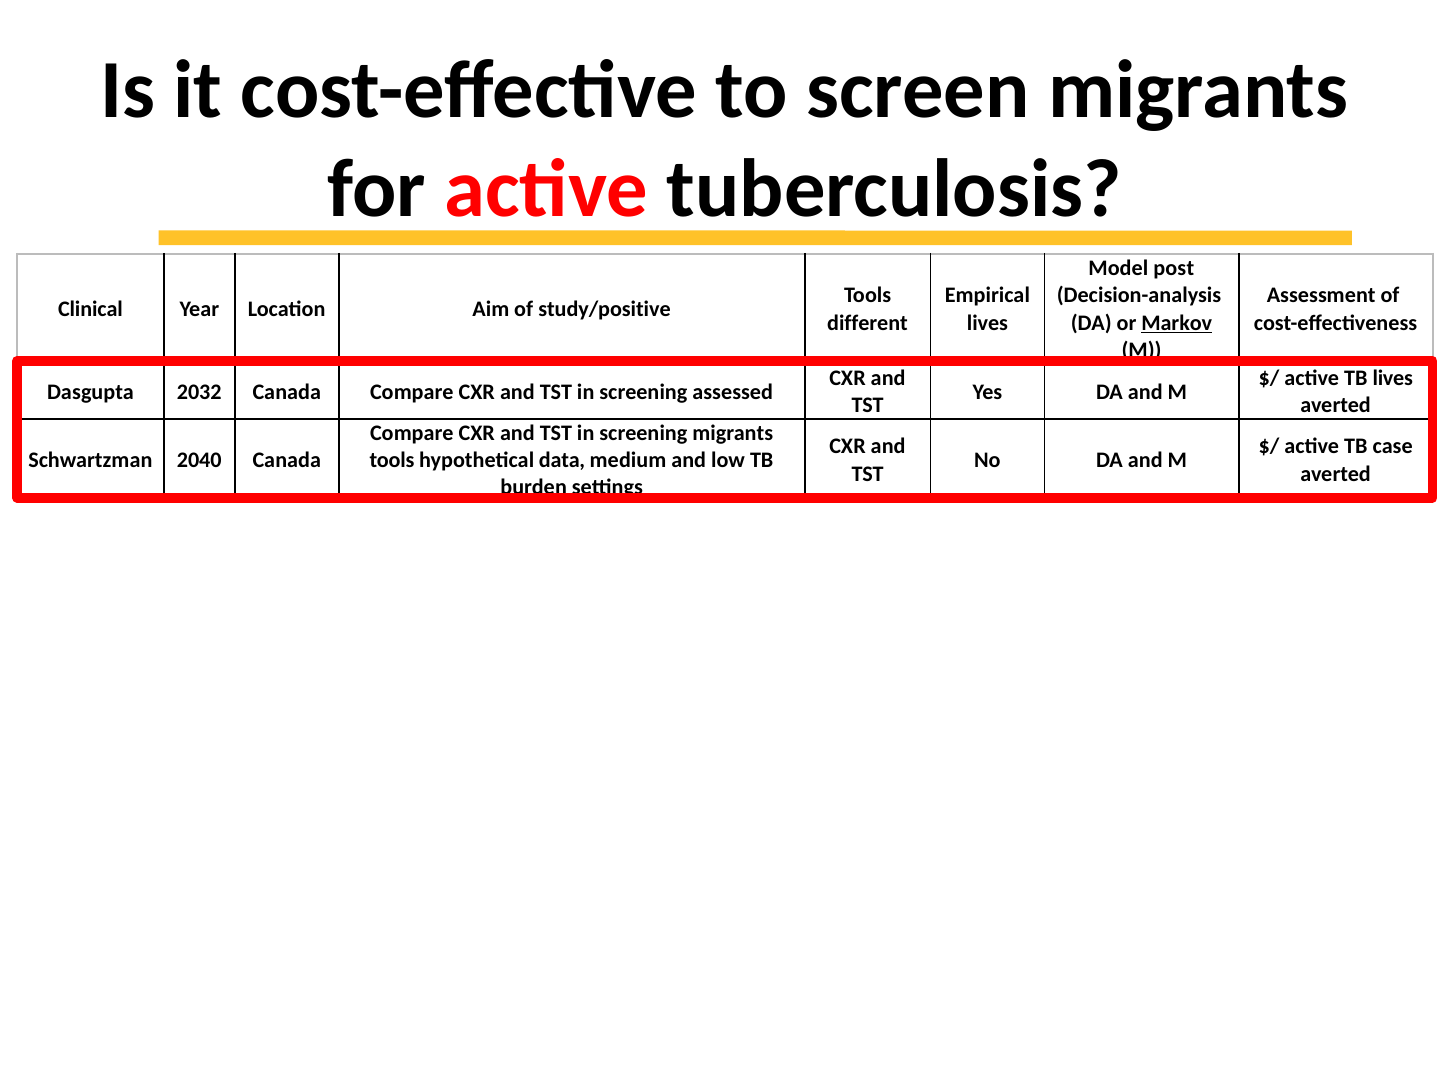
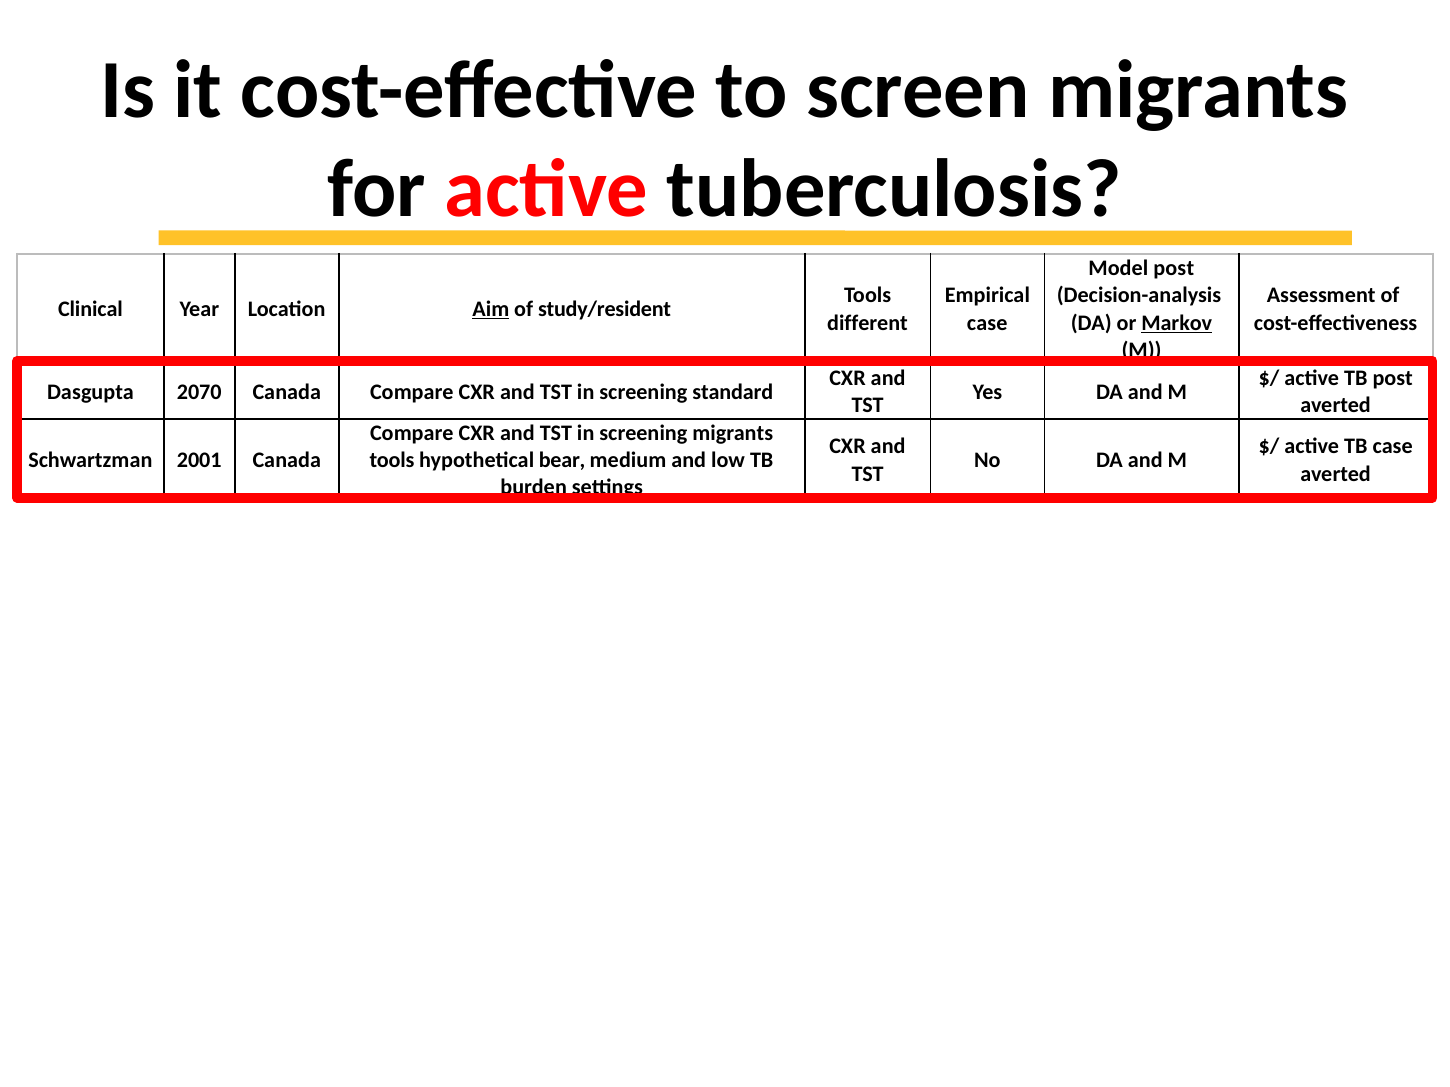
Aim underline: none -> present (491, 309)
study/positive: study/positive -> study/resident (605, 309)
lives: lives -> case (987, 323)
TB lives: lives -> post (1393, 378)
2032: 2032 -> 2070 (199, 392)
assessed: assessed -> standard (733, 392)
2040: 2040 -> 2001 (199, 460)
data: data -> bear (562, 460)
